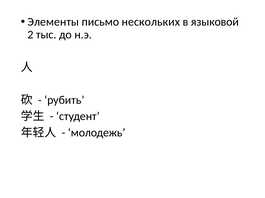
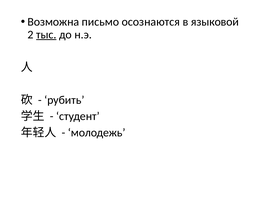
Элементы: Элементы -> Возможна (53, 22)
нескольких: нескольких -> осознаются (151, 22)
тыс underline: none -> present (46, 35)
